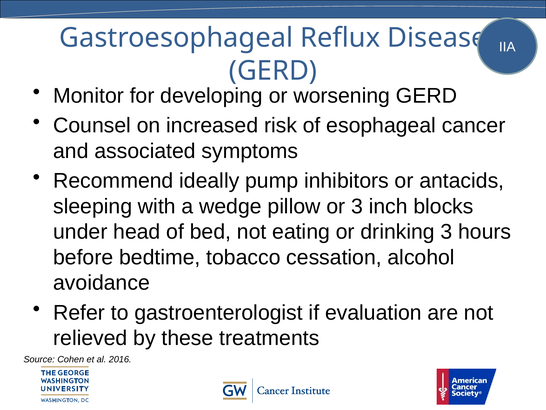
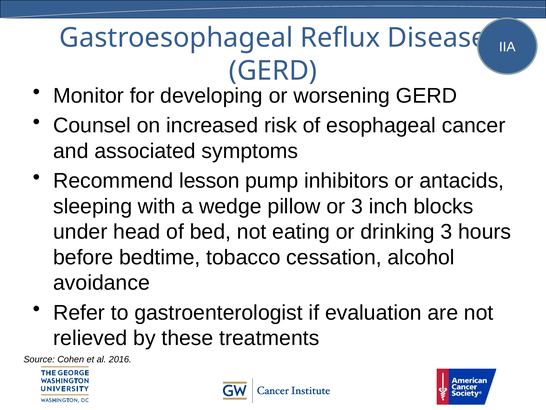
ideally: ideally -> lesson (209, 181)
